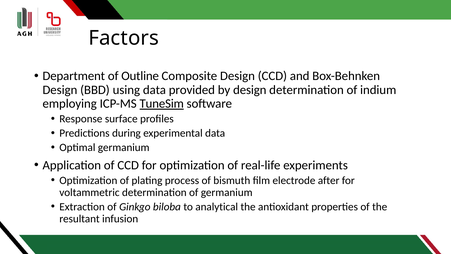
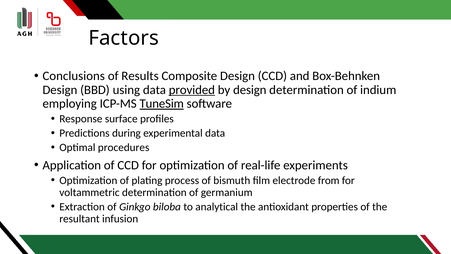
Department: Department -> Conclusions (74, 76)
Outline: Outline -> Results (140, 76)
provided underline: none -> present (192, 90)
Optimal germanium: germanium -> procedures (124, 147)
after: after -> from (329, 180)
